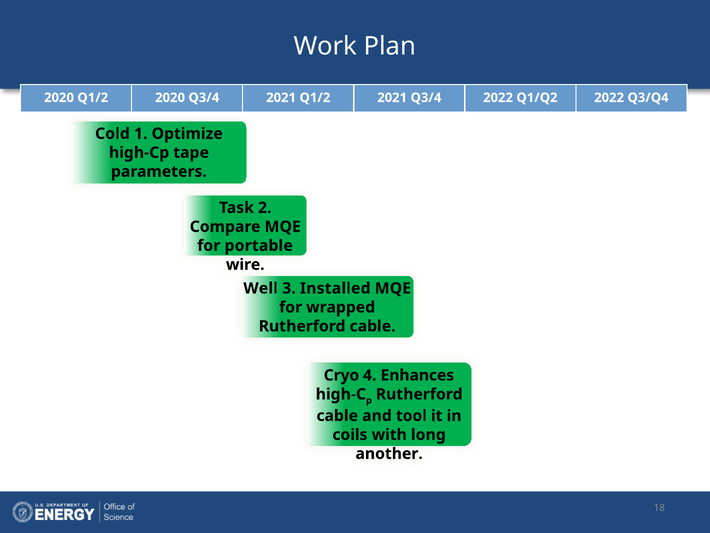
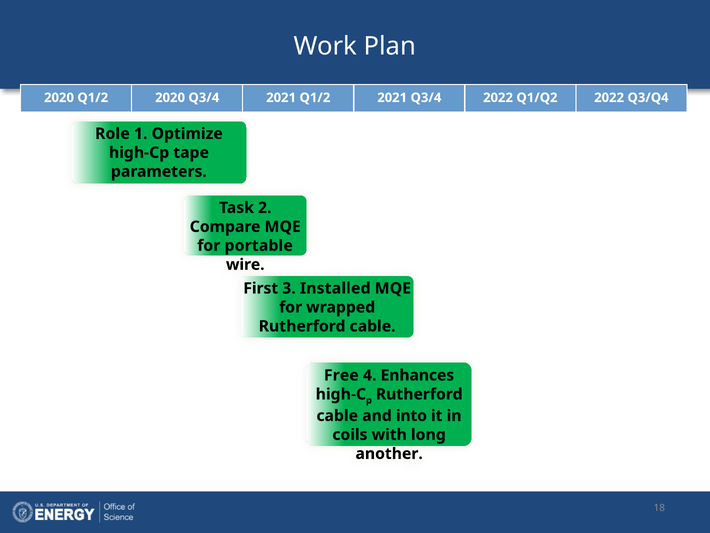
Cold: Cold -> Role (112, 134)
Well: Well -> First (261, 288)
Cryo: Cryo -> Free (341, 375)
tool: tool -> into (411, 415)
